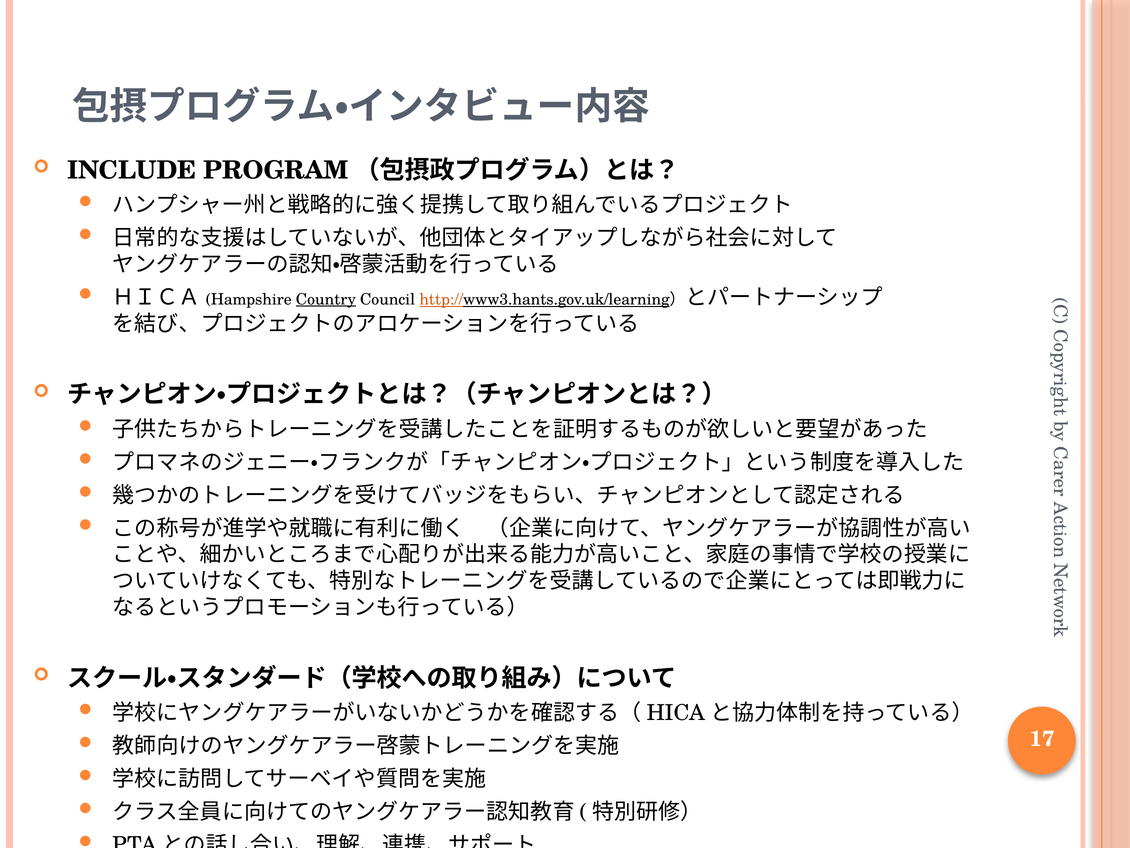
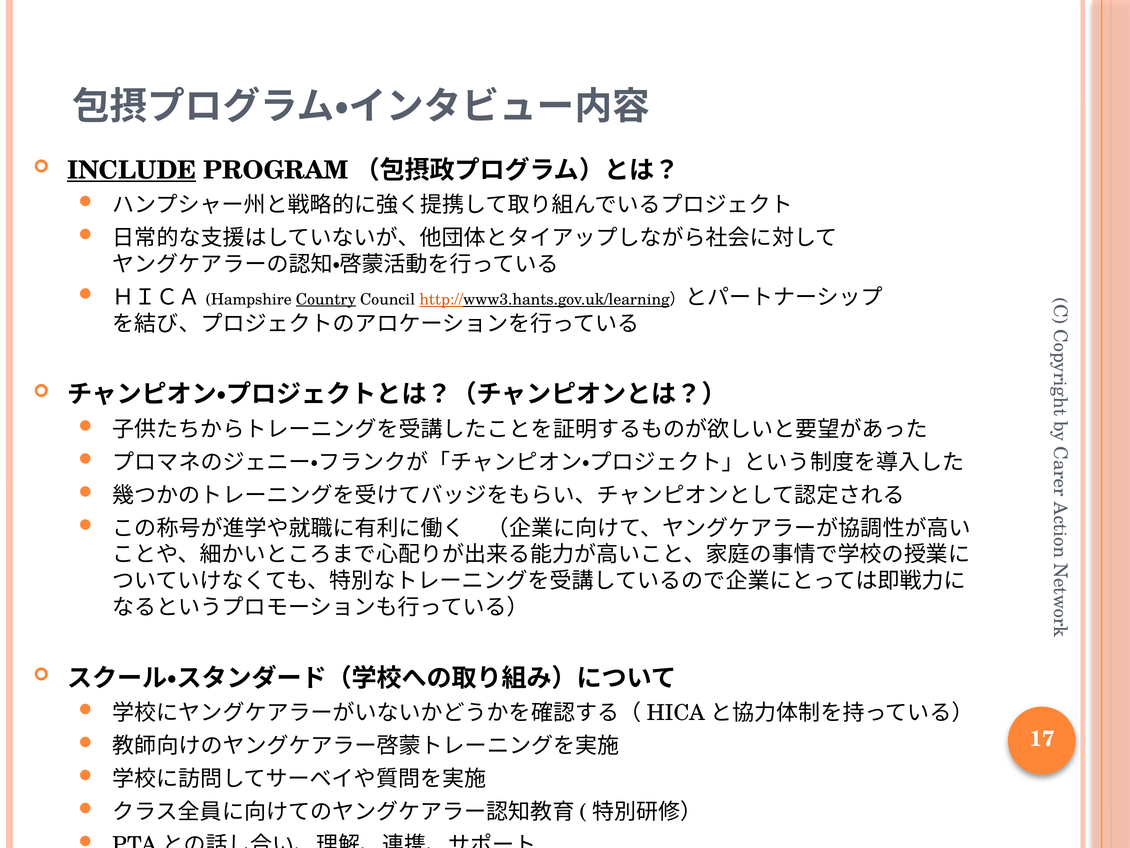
INCLUDE underline: none -> present (132, 170)
